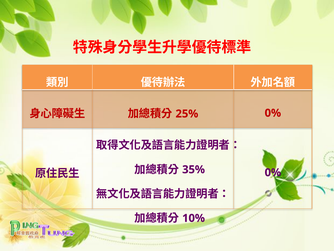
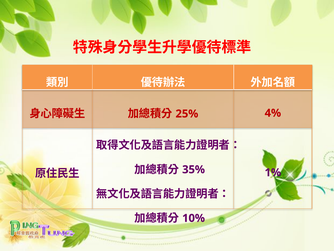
0%: 0% -> 4% (273, 113)
0%: 0% -> 1% (273, 172)
